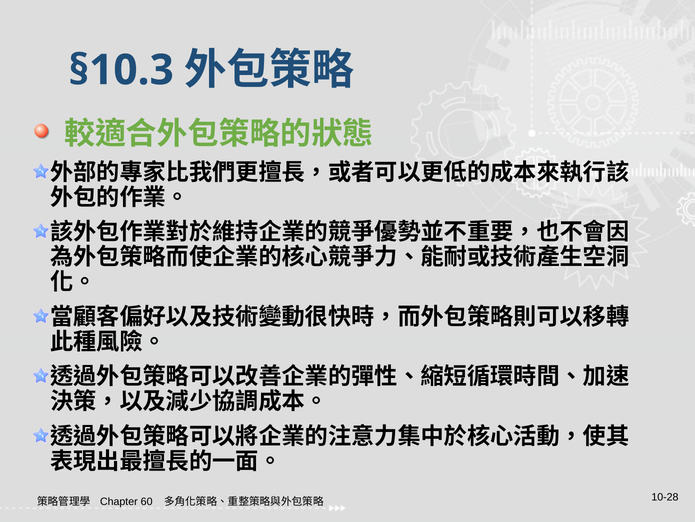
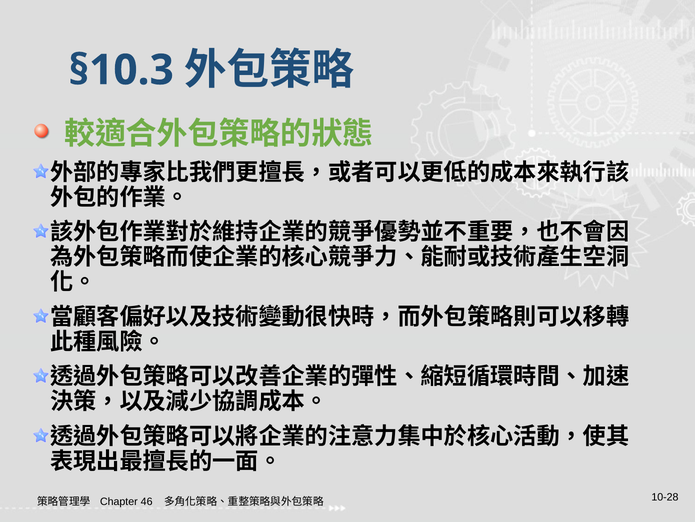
60: 60 -> 46 (147, 501)
